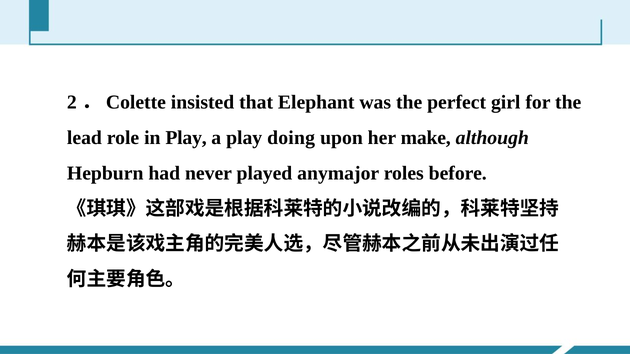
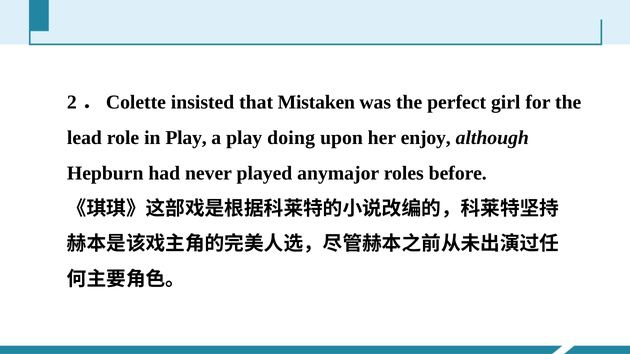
Elephant: Elephant -> Mistaken (316, 102)
make: make -> enjoy (426, 138)
